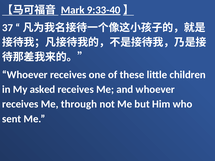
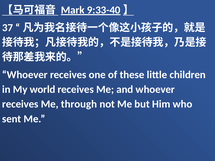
asked: asked -> world (43, 90)
